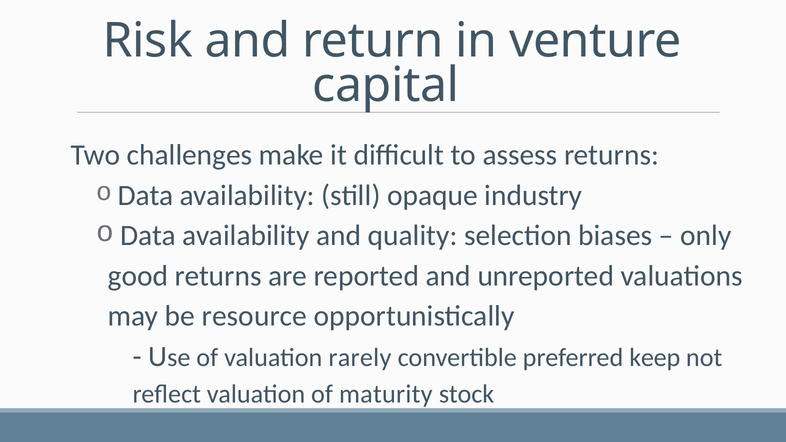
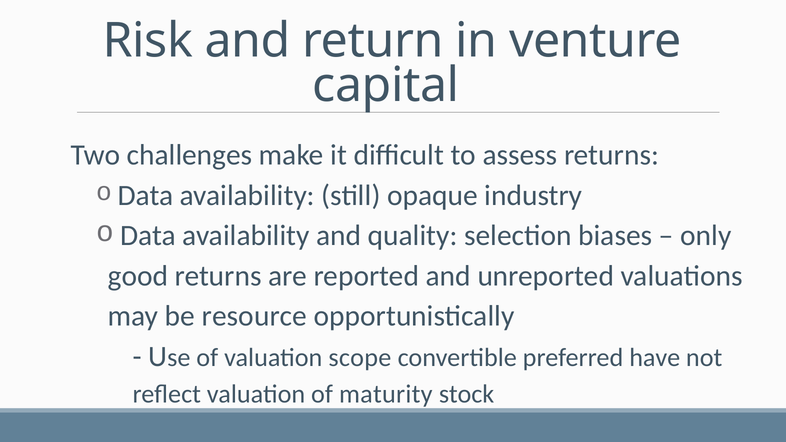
rarely: rarely -> scope (360, 358)
keep: keep -> have (655, 358)
